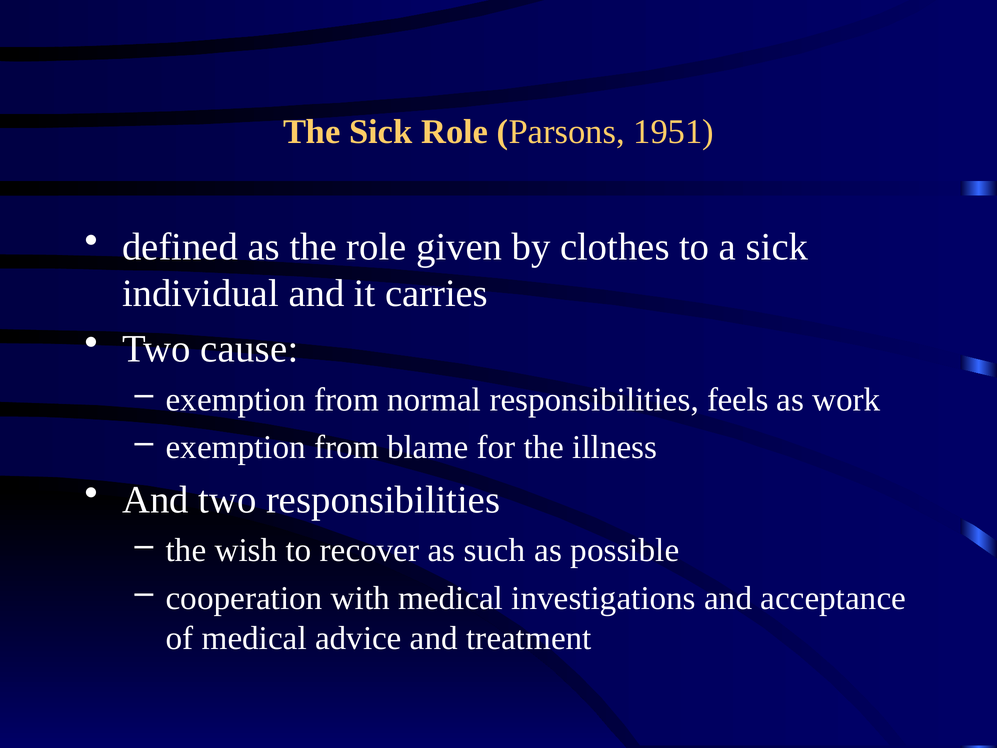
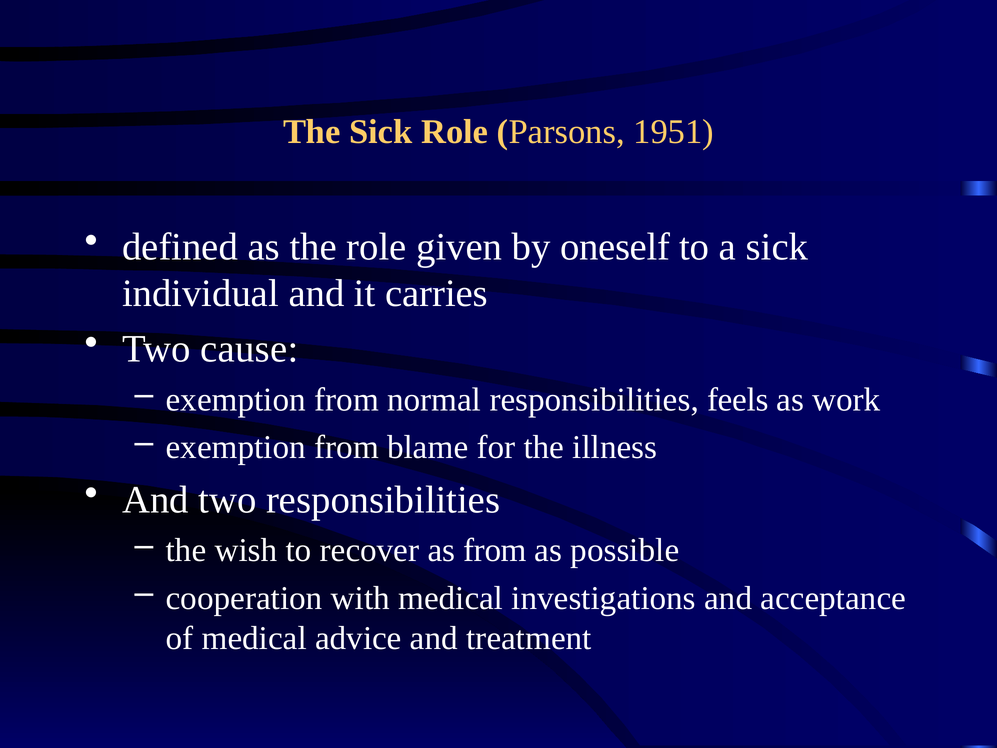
clothes: clothes -> oneself (615, 247)
as such: such -> from (495, 550)
